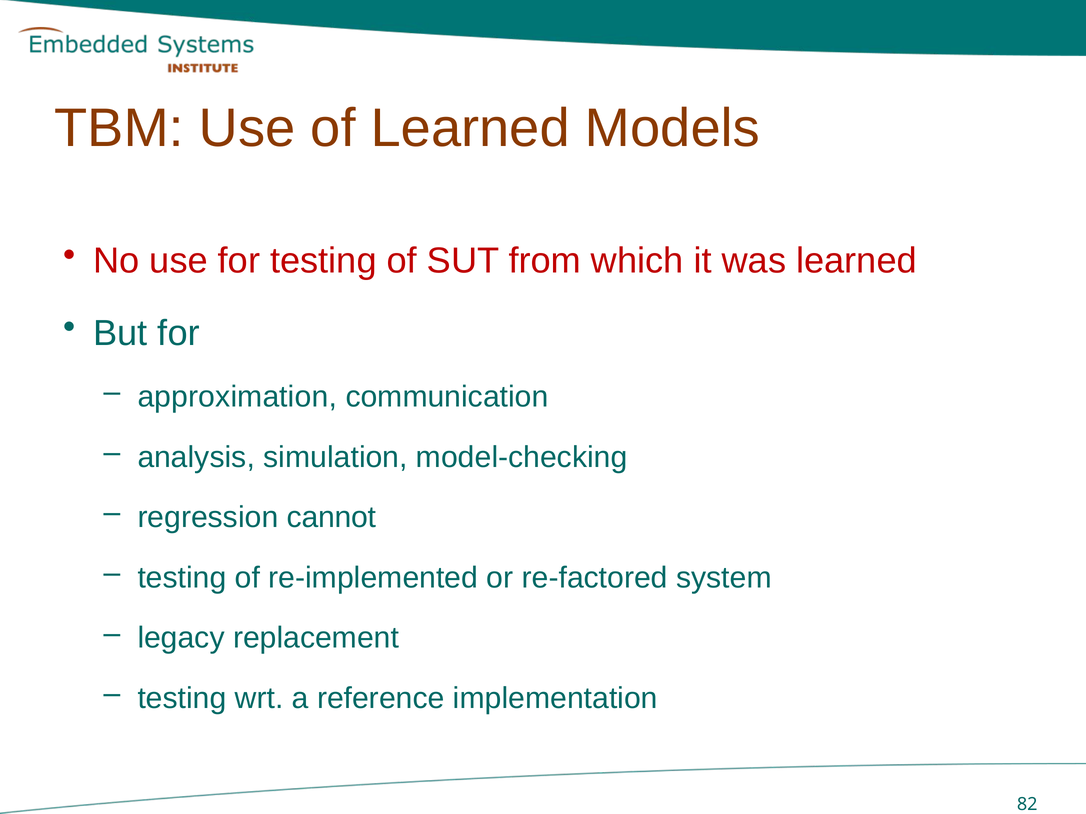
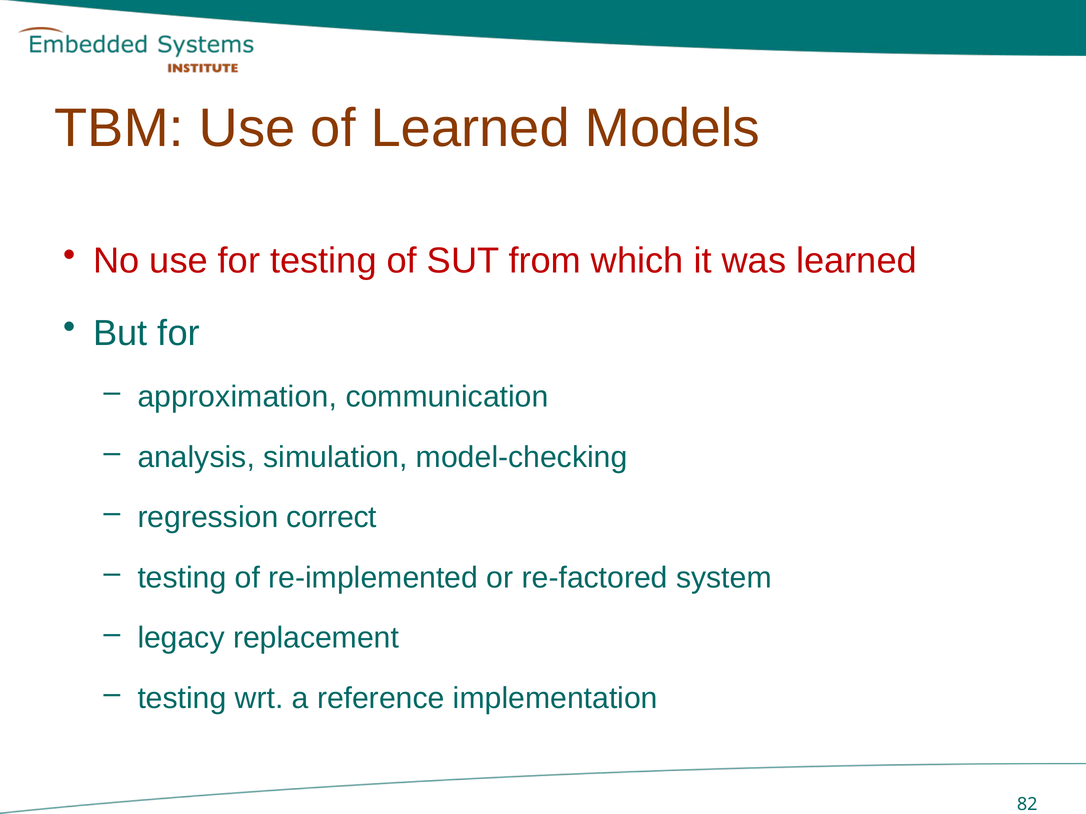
cannot: cannot -> correct (331, 518)
